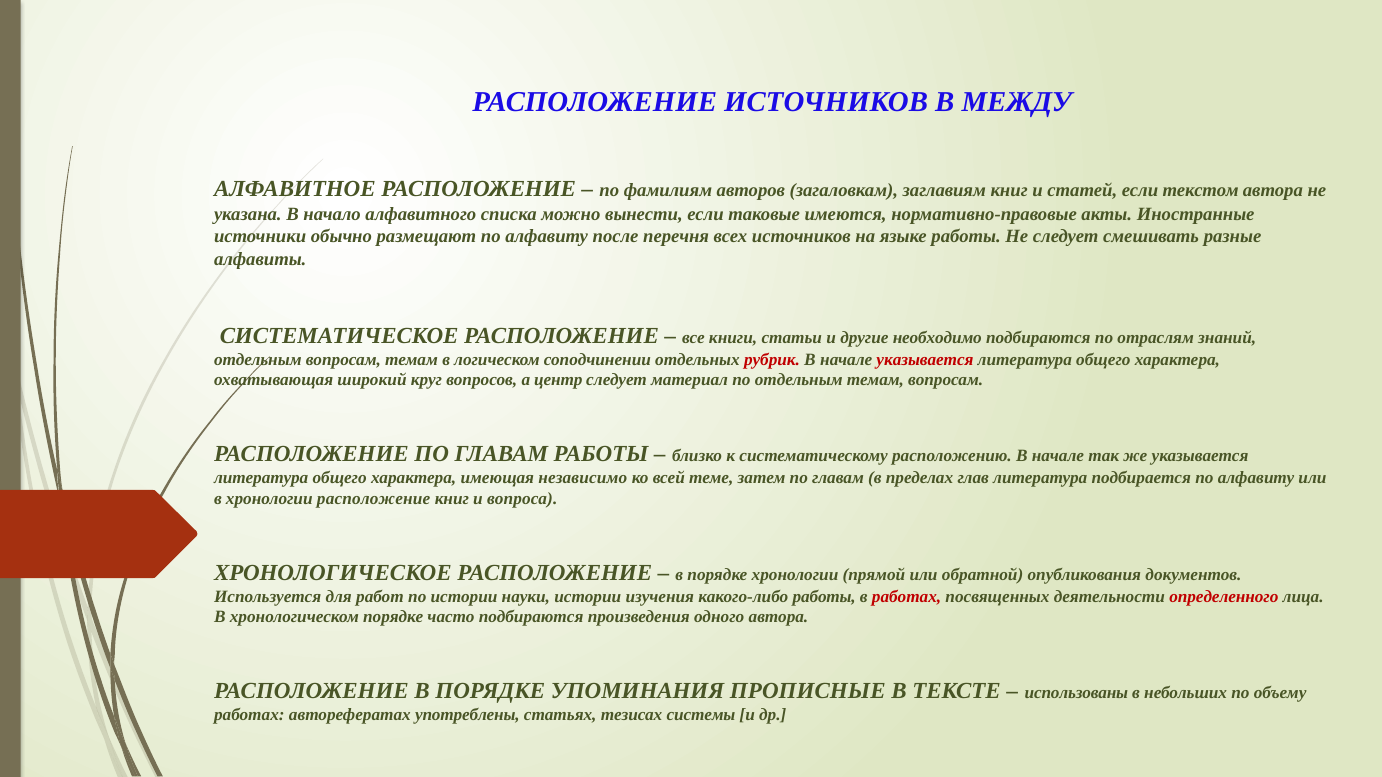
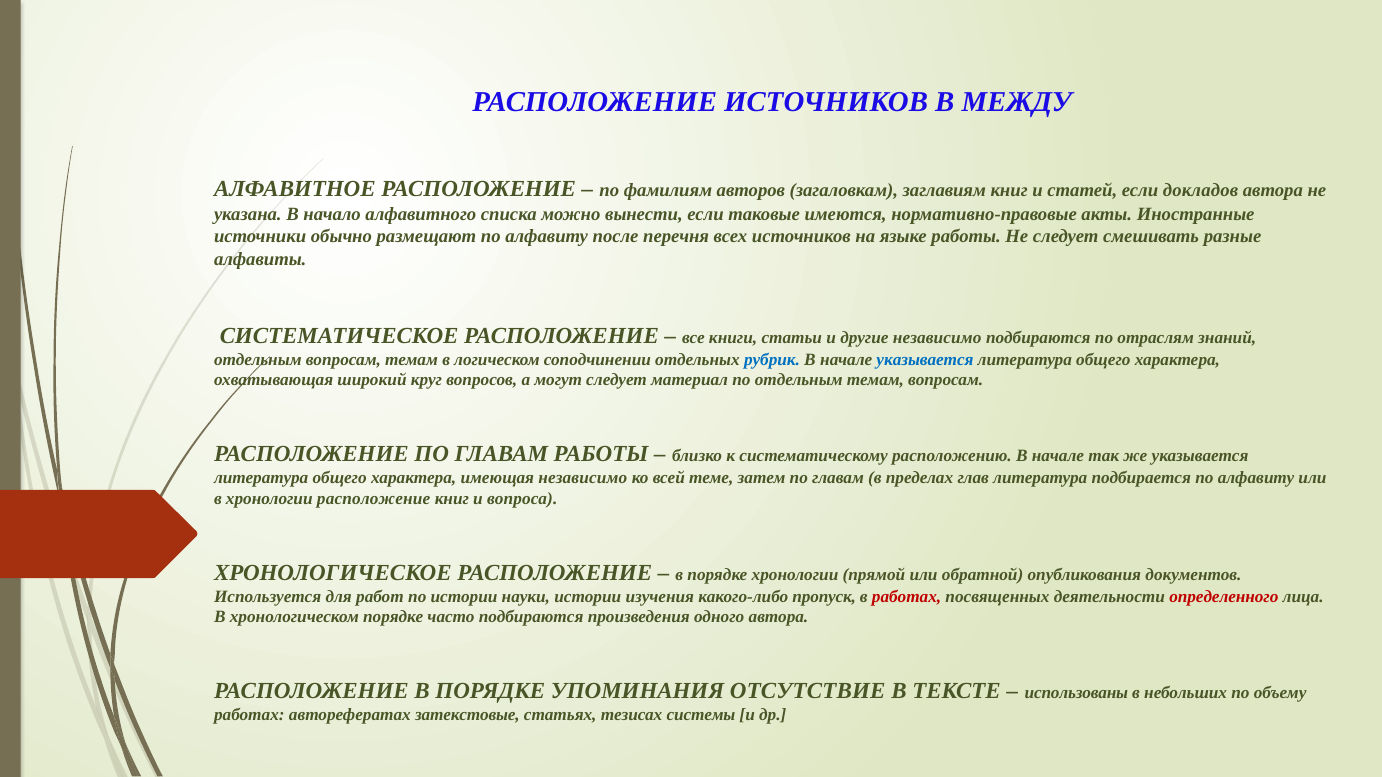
текстом: текстом -> докладов (1201, 191)
другие необходимо: необходимо -> независимо (937, 338)
рубрик colour: red -> blue (772, 360)
указывается colour: red -> blue (925, 360)
центр: центр -> могут (558, 380)
какого-либо работы: работы -> пропуск (824, 597)
ПРОПИСНЫЕ: ПРОПИСНЫЕ -> ОТСУТСТВИЕ (808, 692)
употреблены: употреблены -> затекстовые (467, 715)
